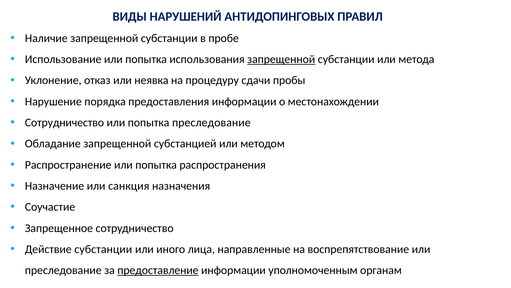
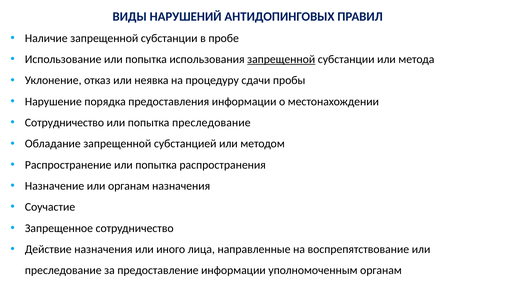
или санкция: санкция -> органам (129, 186)
Действие субстанции: субстанции -> назначения (103, 249)
предоставление underline: present -> none (158, 270)
